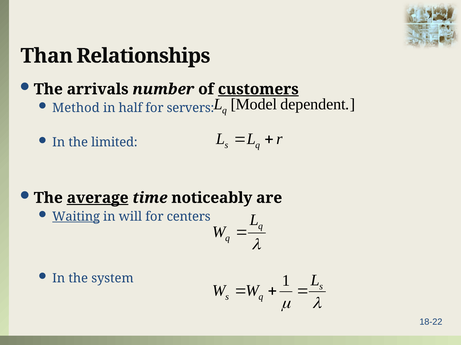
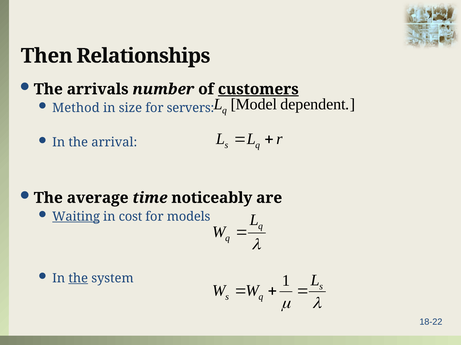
Than: Than -> Then (47, 56)
half: half -> size (130, 108)
limited: limited -> arrival (114, 143)
average underline: present -> none (98, 198)
will: will -> cost (130, 217)
centers: centers -> models (189, 217)
the underline: none -> present (78, 279)
